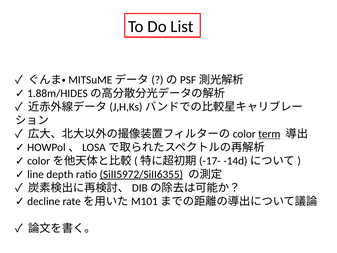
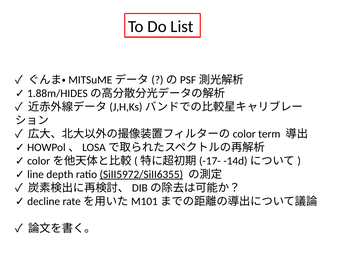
term underline: present -> none (269, 134)
